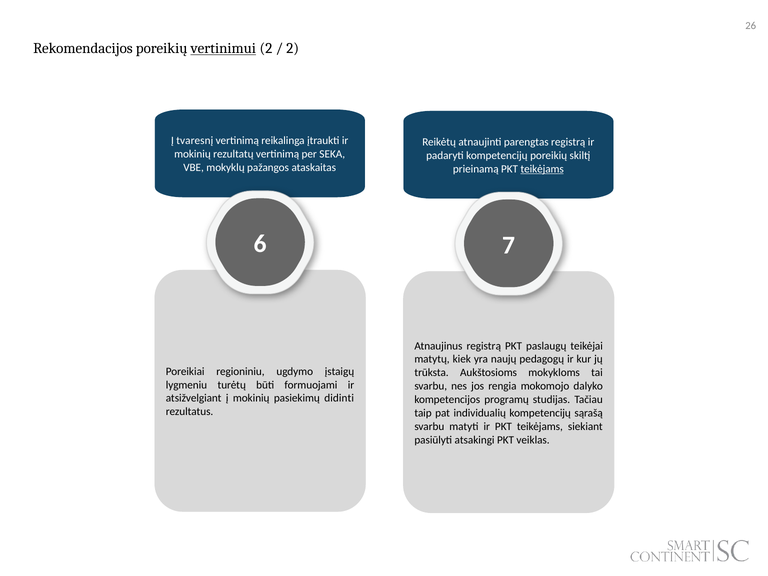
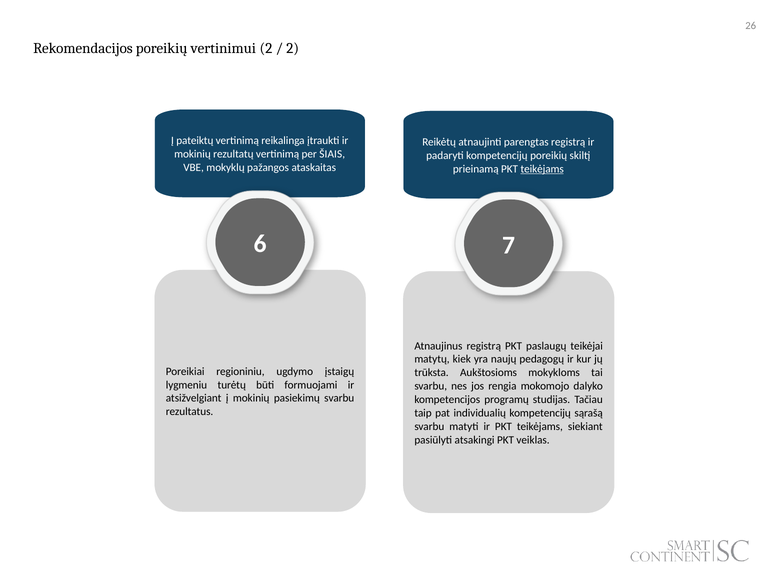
vertinimui underline: present -> none (223, 48)
tvaresnį: tvaresnį -> pateiktų (195, 141)
SEKA: SEKA -> ŠIAIS (332, 154)
pasiekimų didinti: didinti -> svarbu (339, 398)
